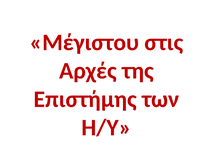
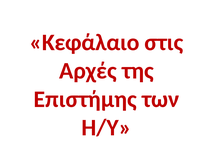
Μέγιστου: Μέγιστου -> Κεφάλαιο (84, 42)
